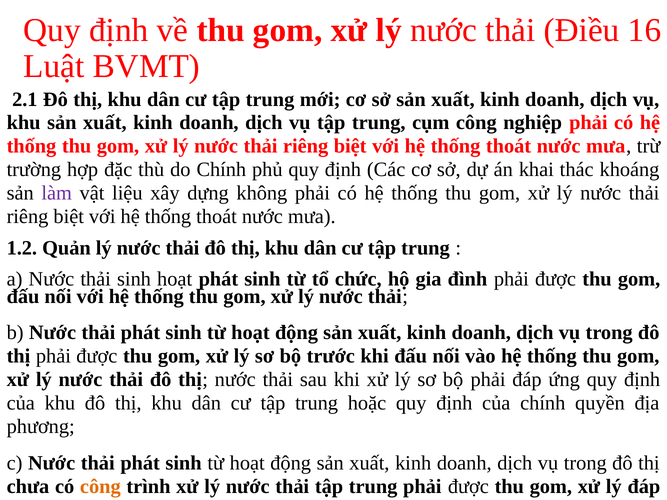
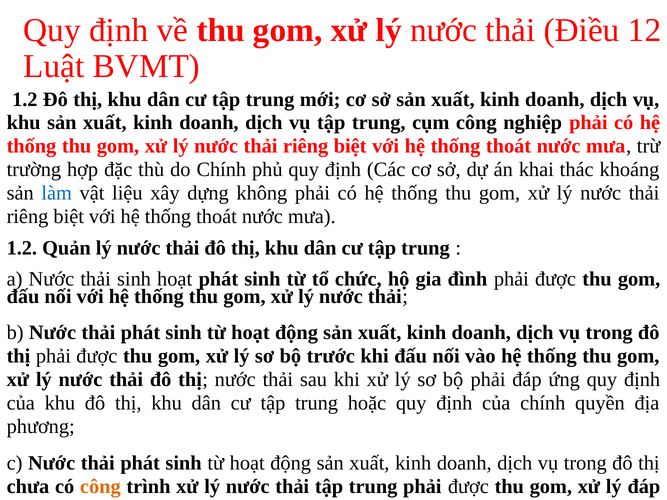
16: 16 -> 12 (645, 30)
2.1: 2.1 -> 1.2 (25, 99)
làm colour: purple -> blue (57, 193)
